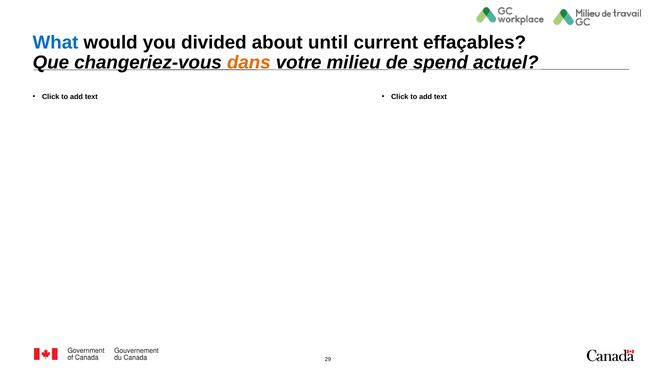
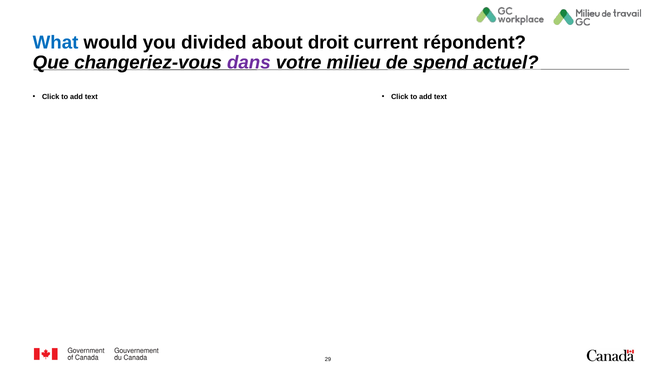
until: until -> droit (328, 43)
effaçables: effaçables -> répondent (475, 43)
dans colour: orange -> purple (249, 63)
